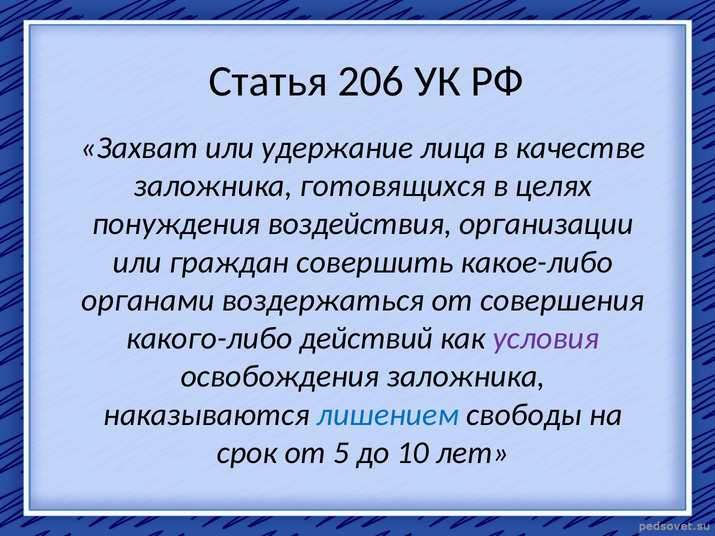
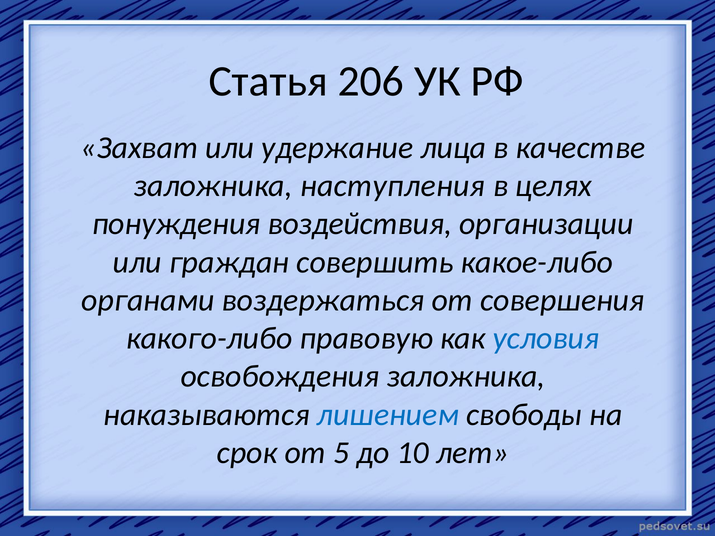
готовящихся: готовящихся -> наступления (393, 186)
действий: действий -> правовую (366, 338)
условия colour: purple -> blue (546, 338)
